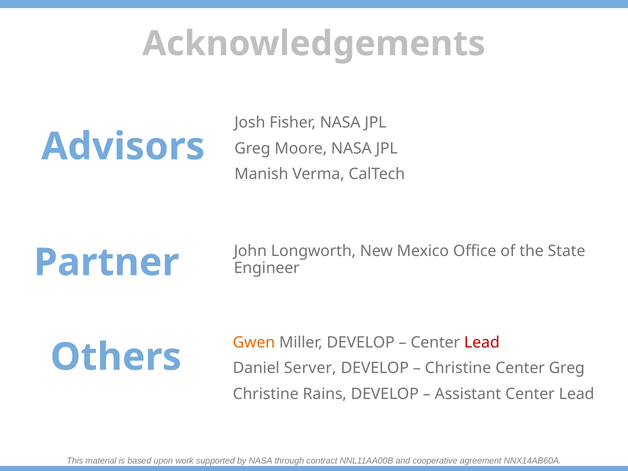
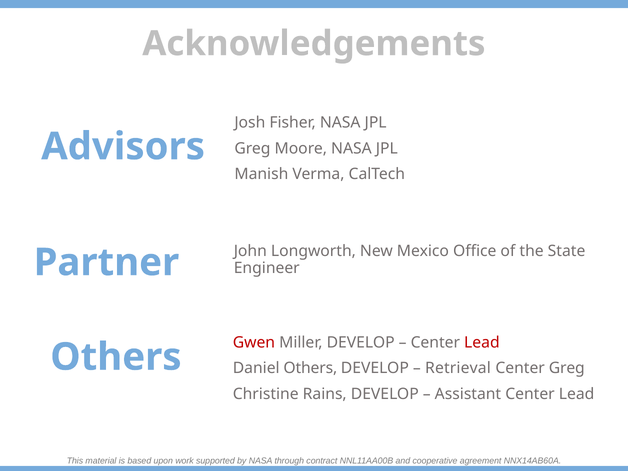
Gwen colour: orange -> red (254, 342)
Daniel Server: Server -> Others (310, 368)
Christine: Christine -> Retrieval (458, 368)
